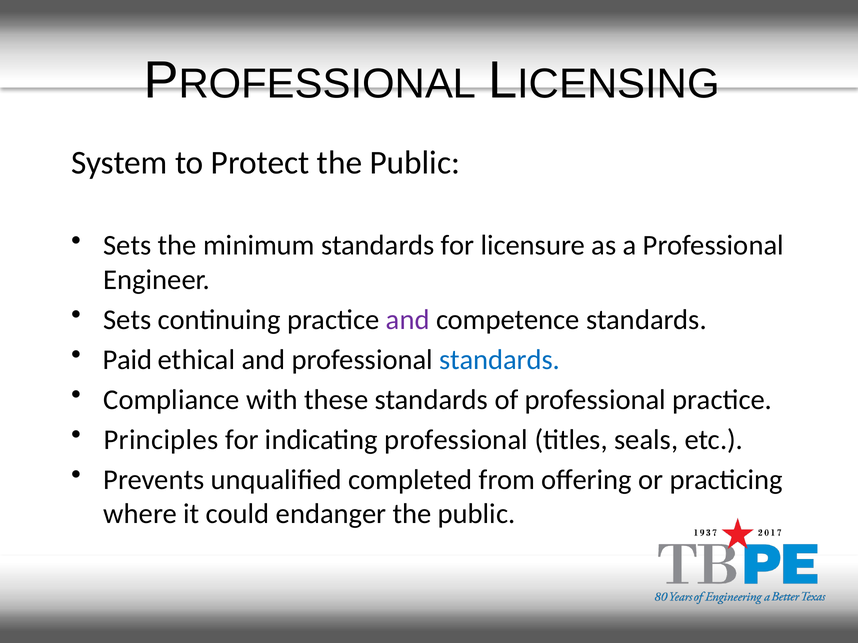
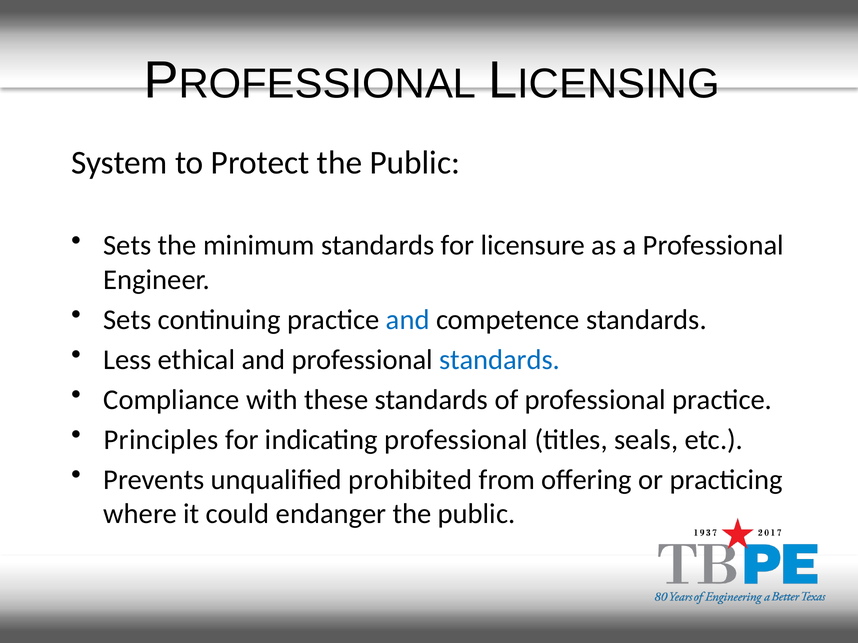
and colour: purple -> blue (408, 320)
Paid: Paid -> Less (127, 360)
completed: completed -> prohibited (410, 480)
